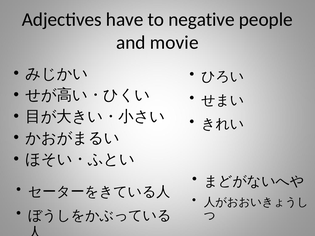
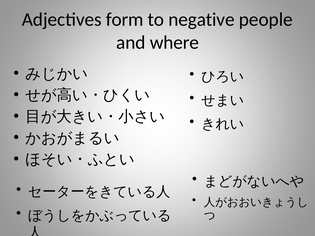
have: have -> form (125, 19)
movie: movie -> where (174, 43)
